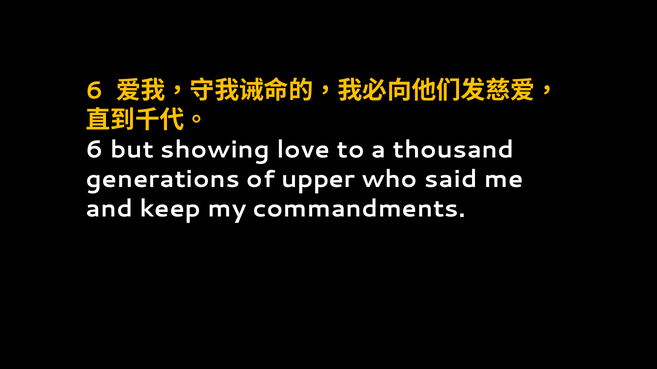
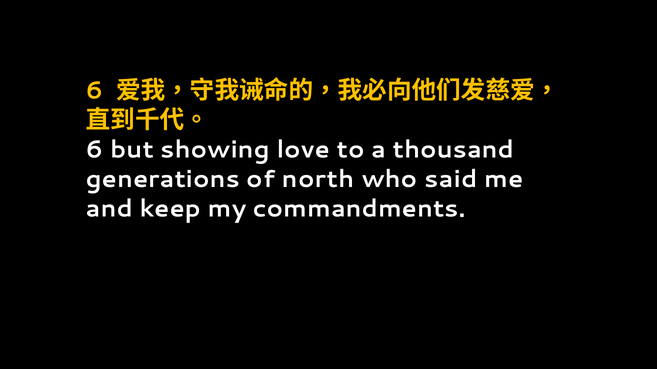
upper: upper -> north (318, 180)
